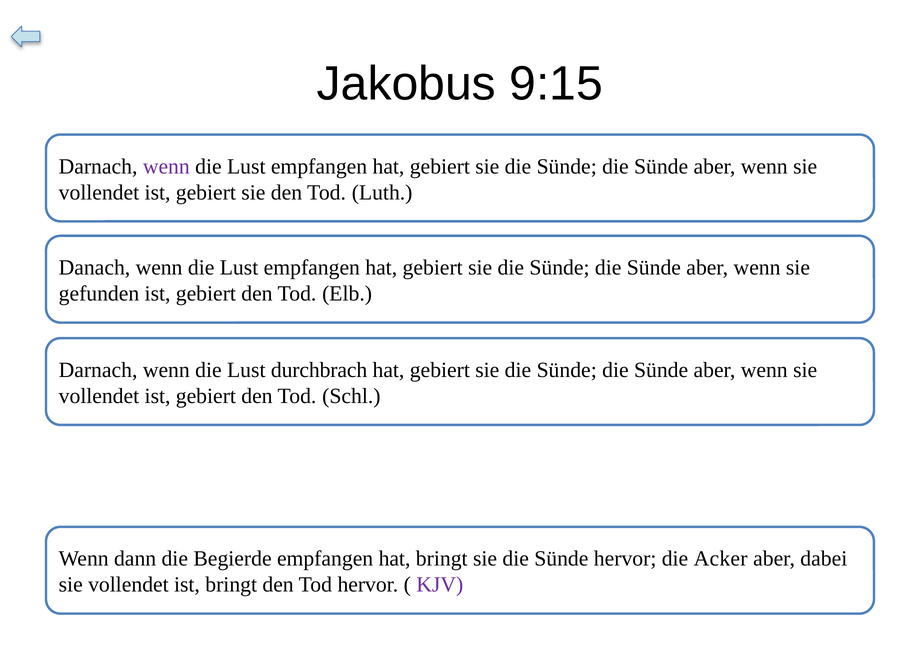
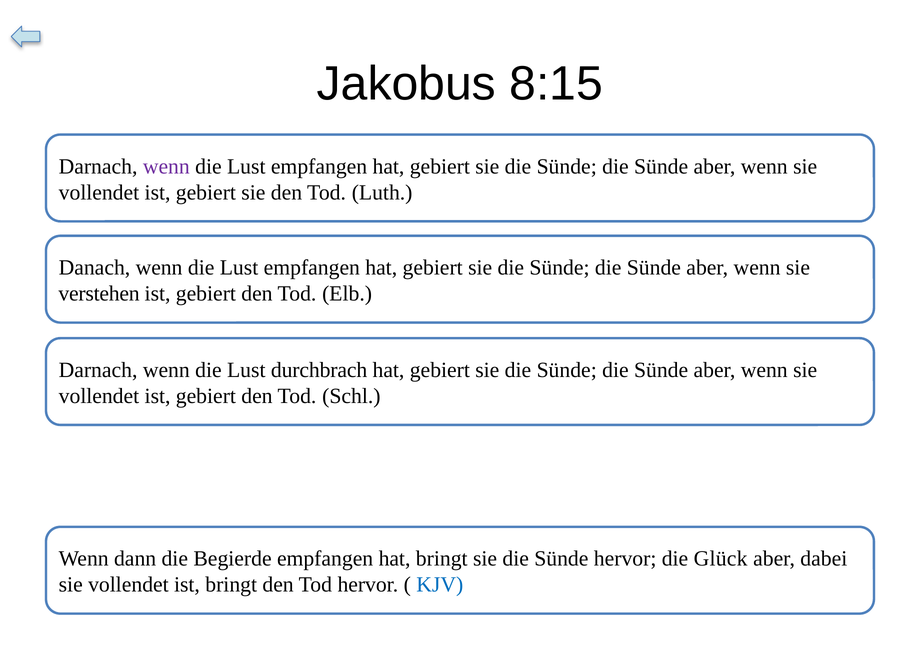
9:15: 9:15 -> 8:15 (556, 84)
gefunden: gefunden -> verstehen (99, 293)
Acker: Acker -> Glück (721, 558)
KJV colour: purple -> blue (440, 584)
